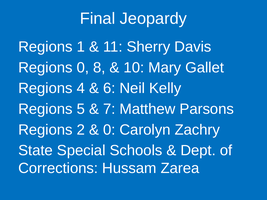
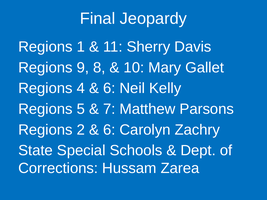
Regions 0: 0 -> 9 (83, 68)
0: 0 -> 6 (109, 130)
